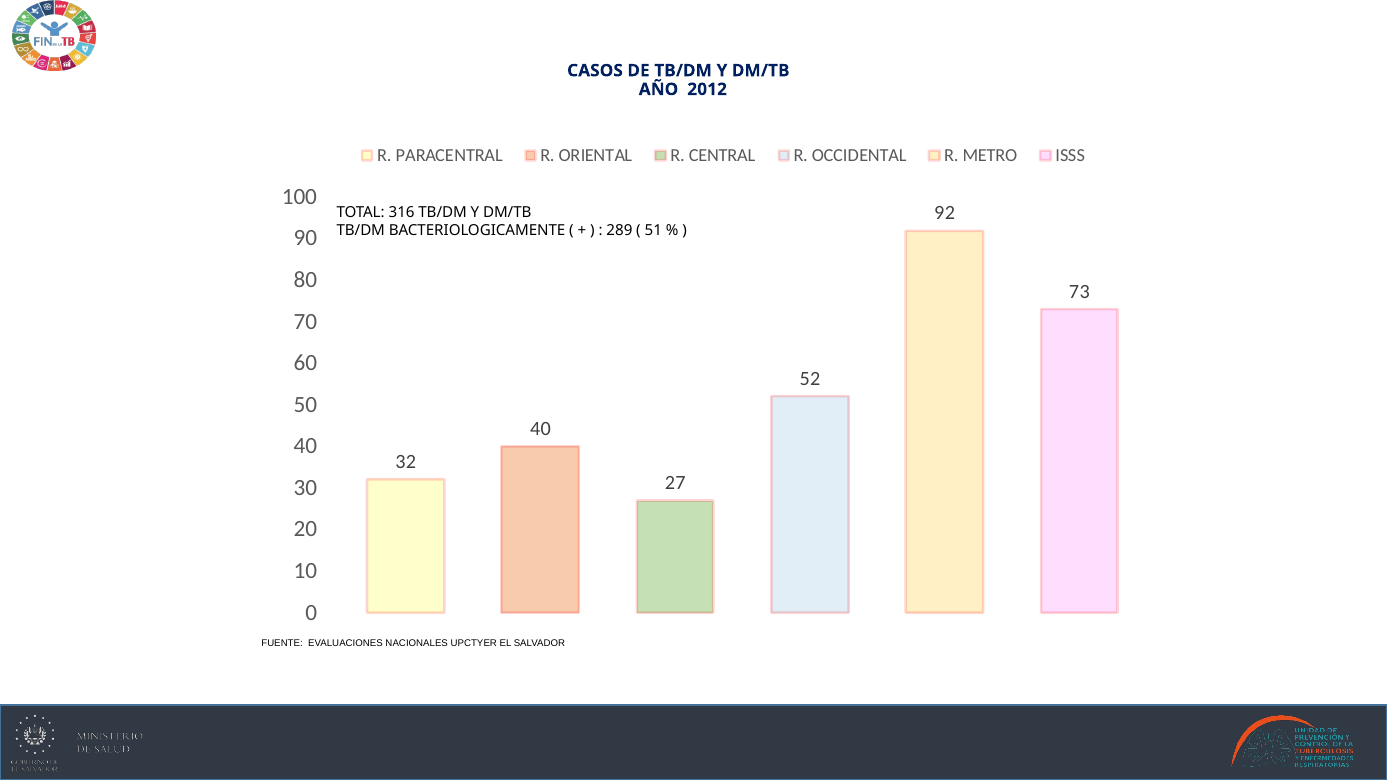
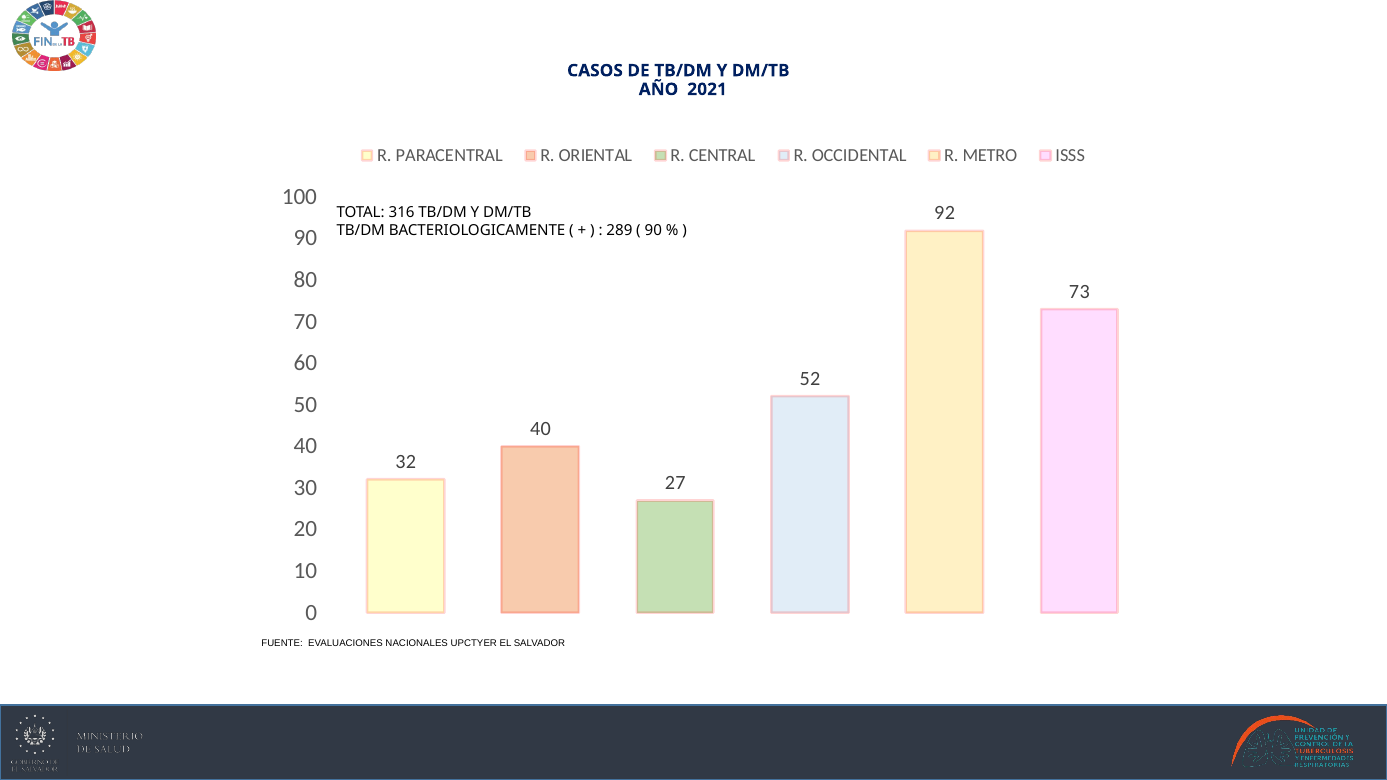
2012: 2012 -> 2021 (707, 89)
51: 51 -> 90 (653, 230)
